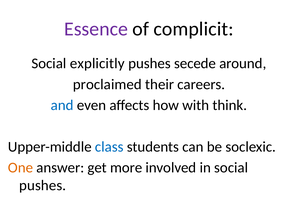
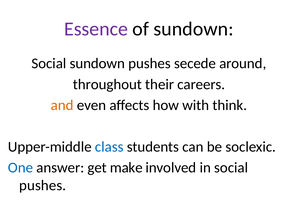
of complicit: complicit -> sundown (193, 29)
Social explicitly: explicitly -> sundown (97, 64)
proclaimed: proclaimed -> throughout (107, 84)
and colour: blue -> orange (62, 105)
One colour: orange -> blue (20, 168)
more: more -> make (126, 168)
